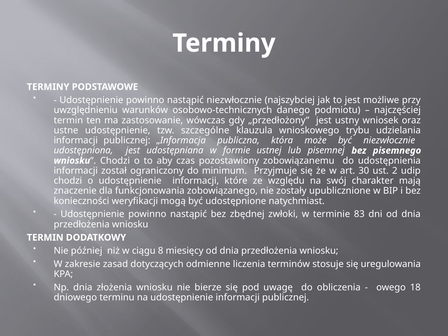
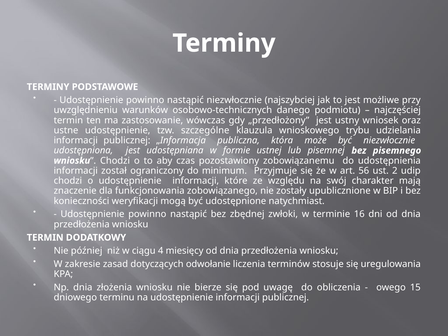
30: 30 -> 56 (364, 171)
83: 83 -> 16 (359, 214)
8: 8 -> 4 (161, 251)
odmienne: odmienne -> odwołanie (208, 264)
18: 18 -> 15 (415, 287)
